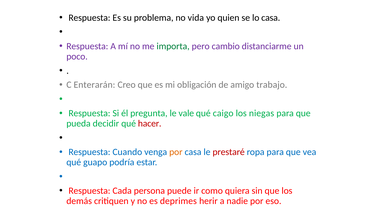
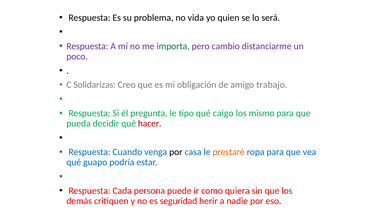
lo casa: casa -> será (271, 18)
Enterarán: Enterarán -> Solidarizas (95, 85)
vale: vale -> tipo (186, 113)
niegas: niegas -> mismo (262, 113)
por colour: orange -> black (176, 152)
prestaré colour: red -> orange (229, 152)
deprimes: deprimes -> seguridad (178, 201)
